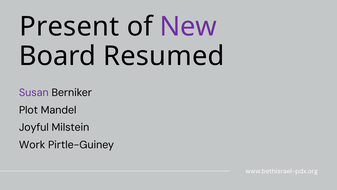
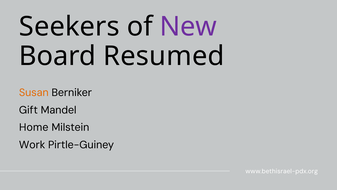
Present: Present -> Seekers (69, 27)
Susan colour: purple -> orange (34, 92)
Plot: Plot -> Gift (28, 110)
Joyful: Joyful -> Home (34, 127)
